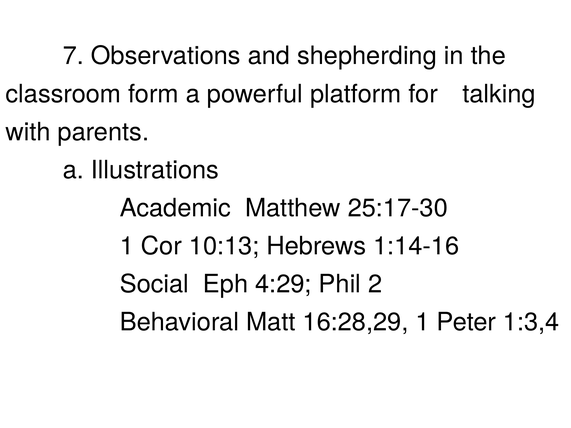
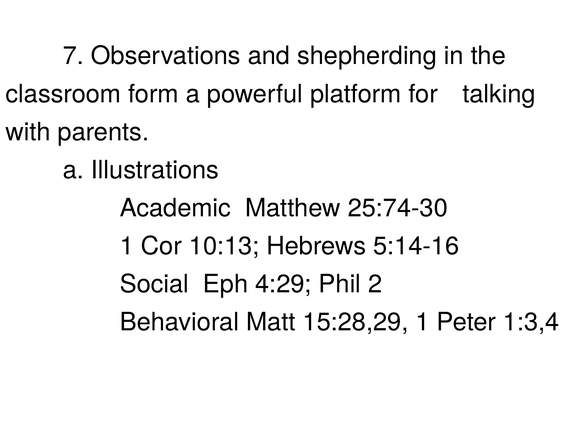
25:17-30: 25:17-30 -> 25:74-30 (398, 208)
1:14-16: 1:14-16 -> 5:14-16 (416, 246)
16:28,29: 16:28,29 -> 15:28,29 (355, 322)
